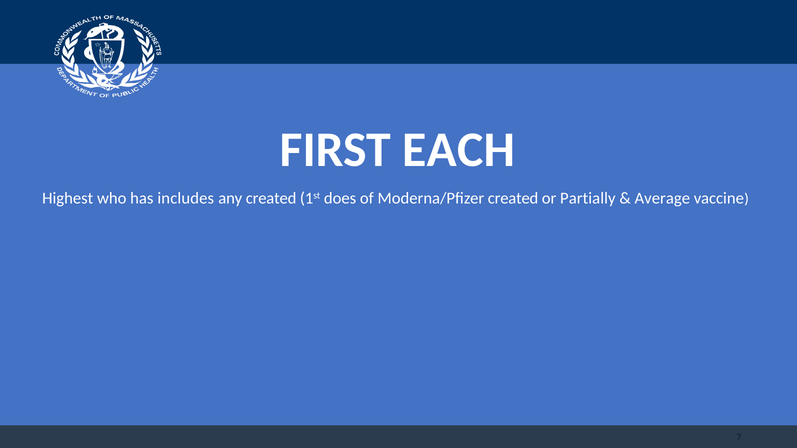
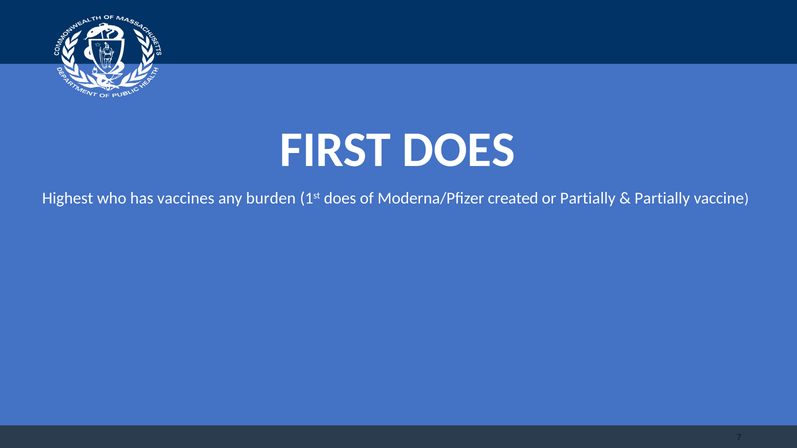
FIRST EACH: EACH -> DOES (459, 150)
includes: includes -> vaccines (186, 199)
any created: created -> burden (271, 199)
Average: Average -> Partially (662, 199)
